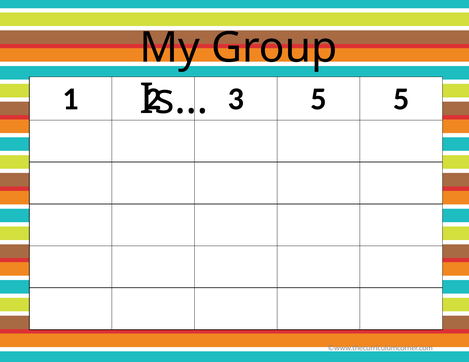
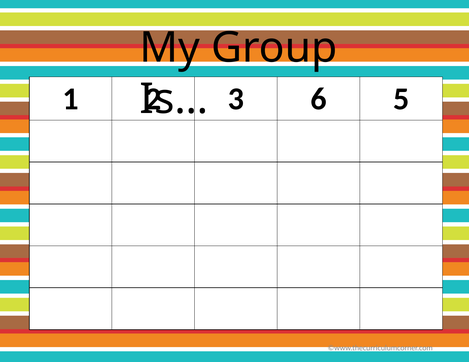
3 5: 5 -> 6 (318, 99)
